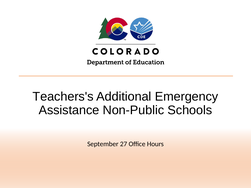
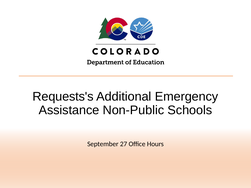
Teachers's: Teachers's -> Requests's (63, 97)
